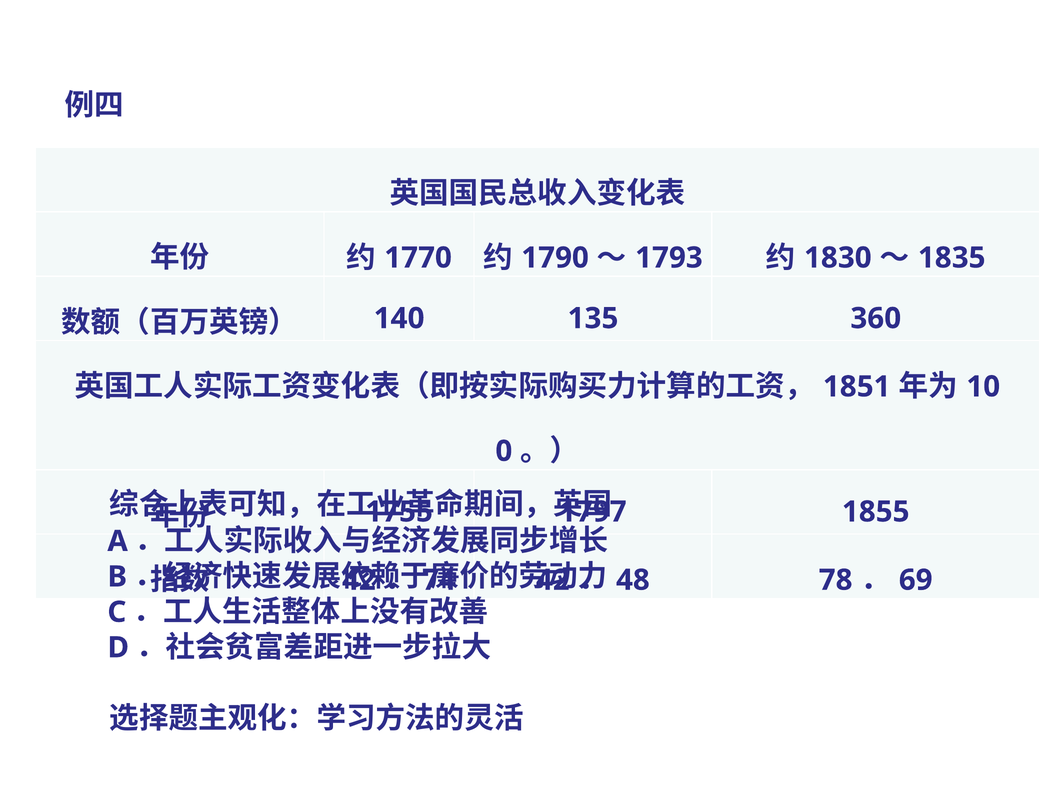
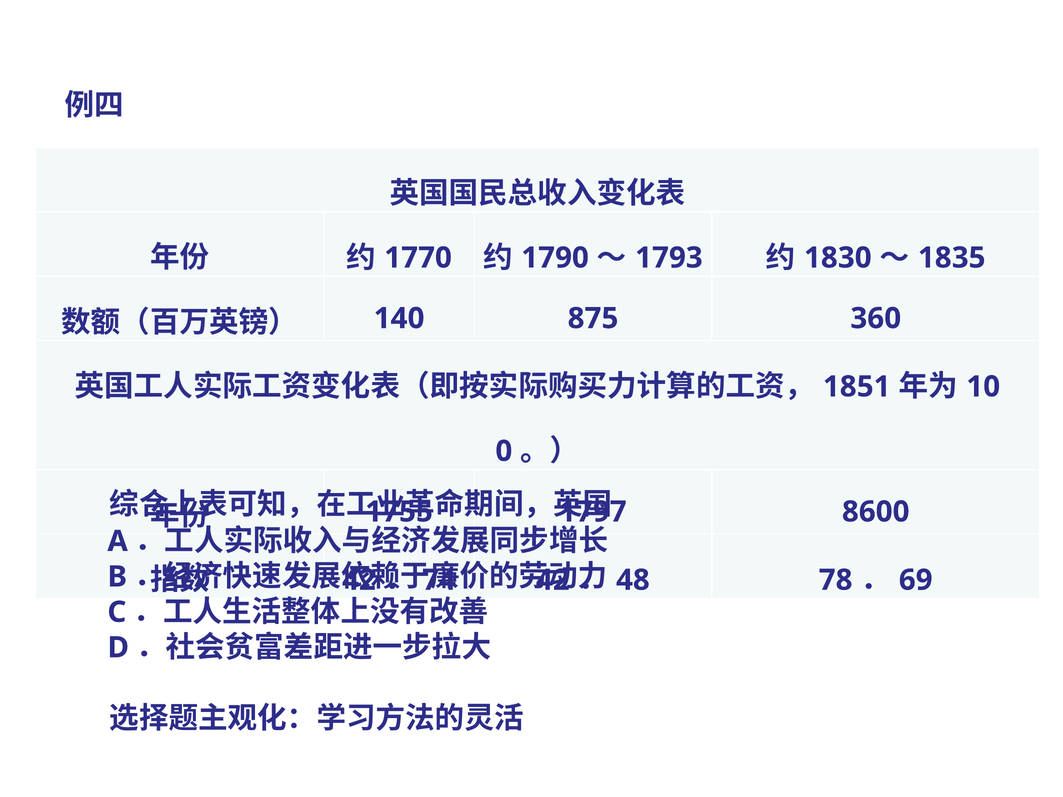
135: 135 -> 875 (593, 318)
1855: 1855 -> 8600 (876, 512)
